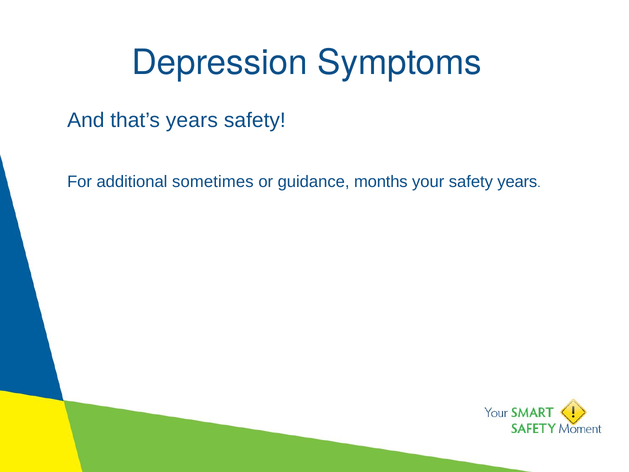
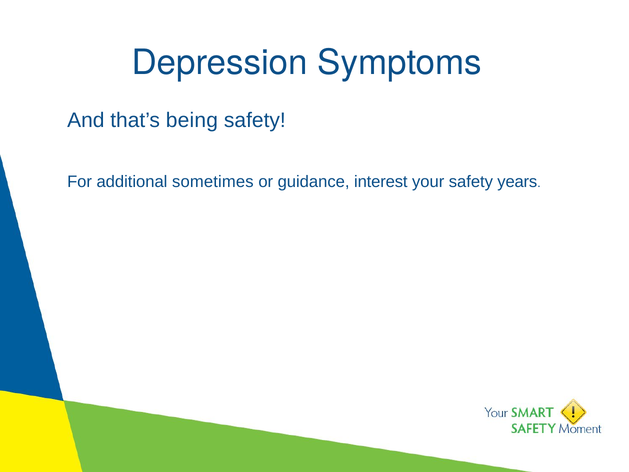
that’s years: years -> being (192, 120)
months: months -> interest (381, 182)
